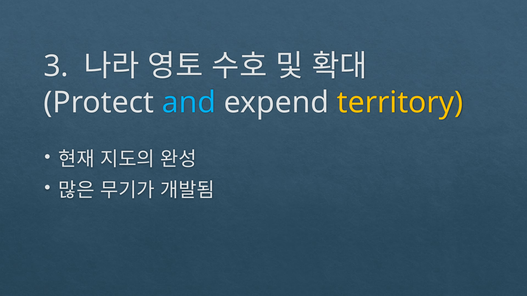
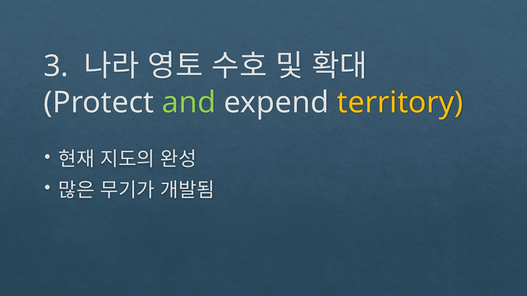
and colour: light blue -> light green (189, 103)
